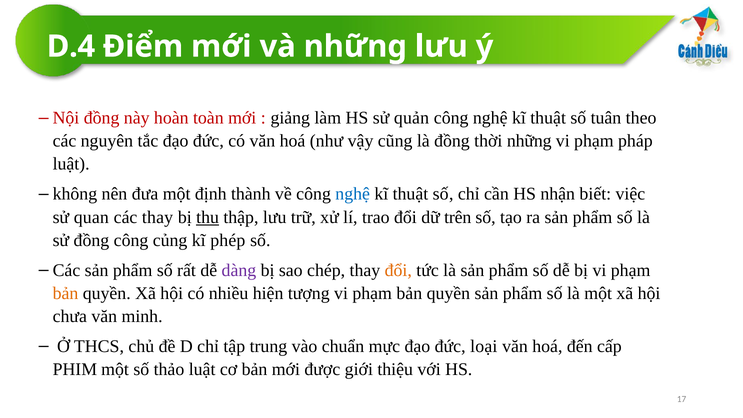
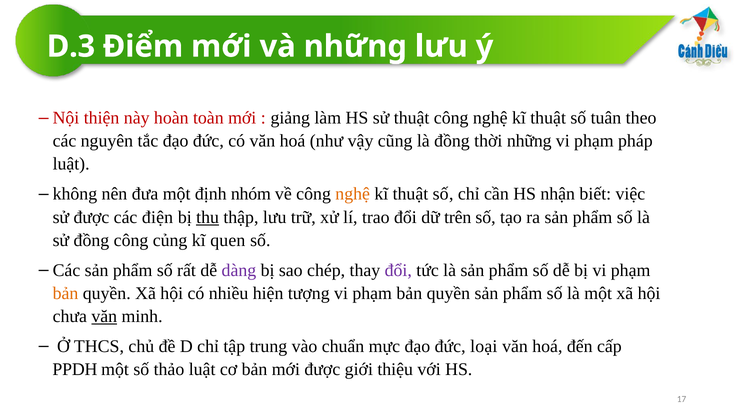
D.4: D.4 -> D.3 (71, 46)
đồng: đồng -> thiện (102, 118)
sử quản: quản -> thuật (412, 118)
thành: thành -> nhóm (251, 194)
nghệ colour: blue -> orange (353, 194)
sử quan: quan -> được (91, 217)
các thay: thay -> điện (158, 217)
phép: phép -> quen (228, 240)
đổi colour: orange -> purple (398, 270)
văn underline: none -> present (104, 316)
PHIM: PHIM -> PPDH (75, 369)
